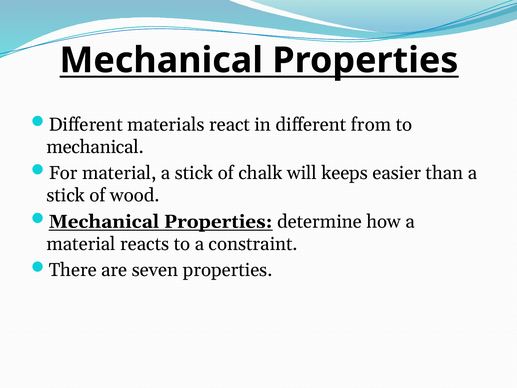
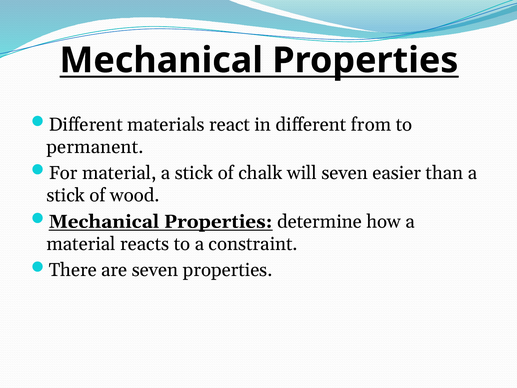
mechanical: mechanical -> permanent (95, 147)
will keeps: keeps -> seven (345, 173)
